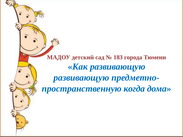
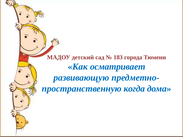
Как развивающую: развивающую -> осматривает (118, 67)
